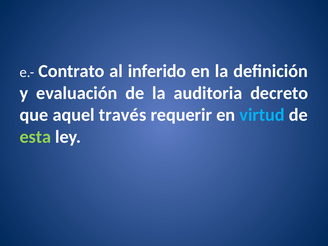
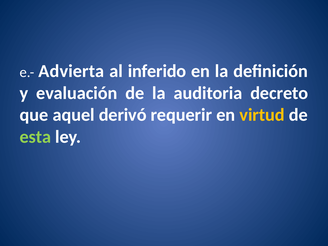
Contrato: Contrato -> Advierta (71, 71)
través: través -> derivó (123, 115)
virtud colour: light blue -> yellow (262, 115)
